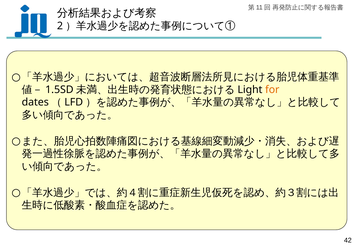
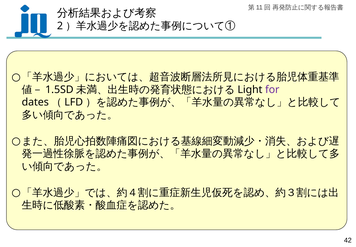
for colour: orange -> purple (272, 89)
